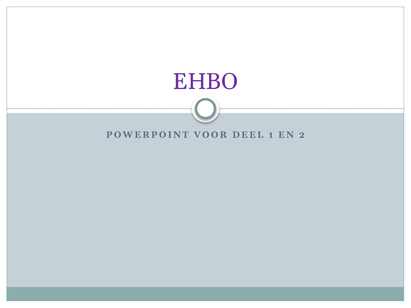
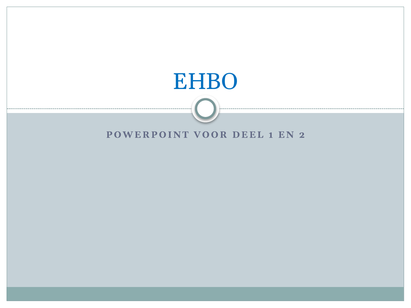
EHBO colour: purple -> blue (205, 82)
